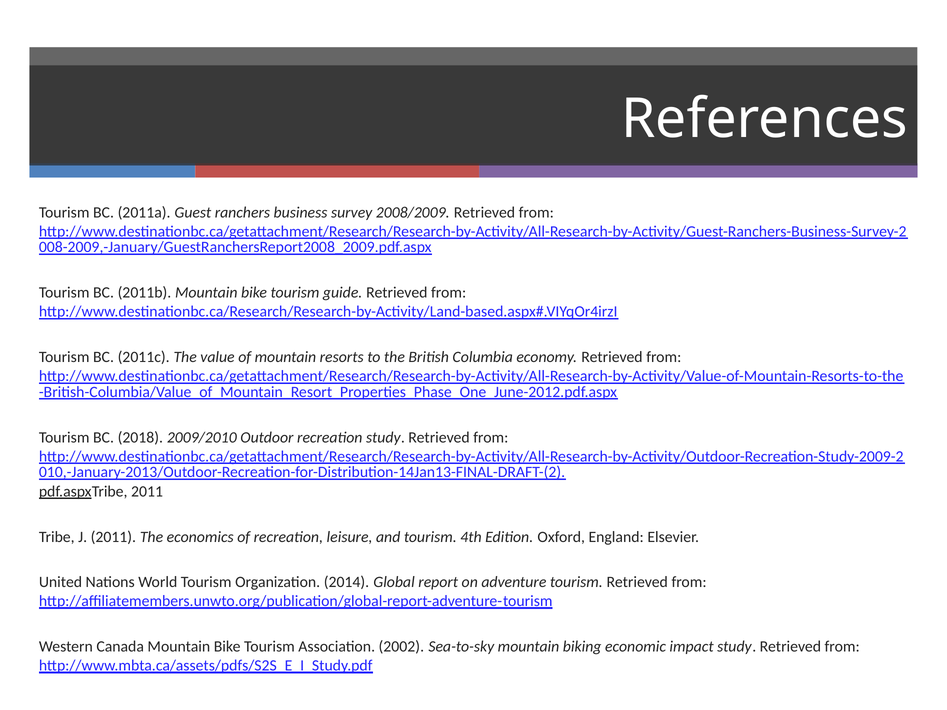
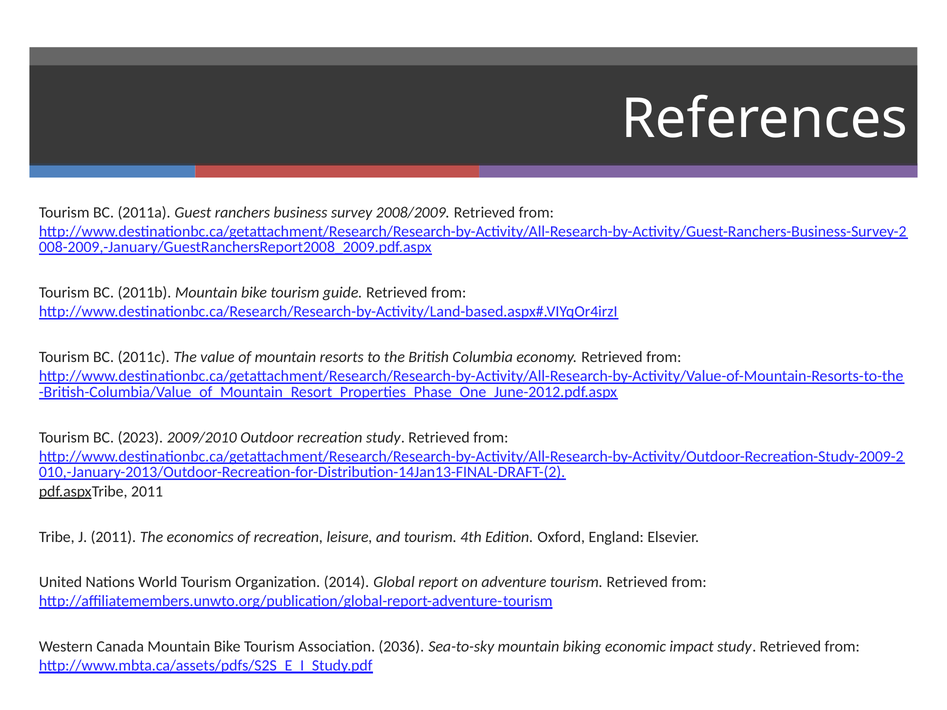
2018: 2018 -> 2023 (140, 438)
2002: 2002 -> 2036 (401, 647)
